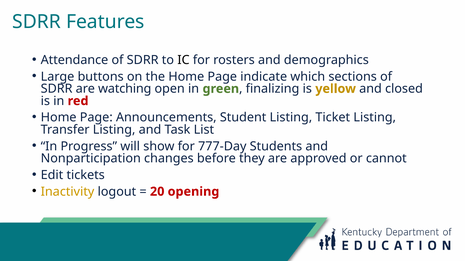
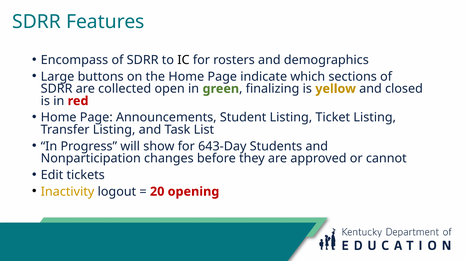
Attendance: Attendance -> Encompass (74, 60)
watching: watching -> collected (125, 89)
777-Day: 777-Day -> 643-Day (222, 147)
